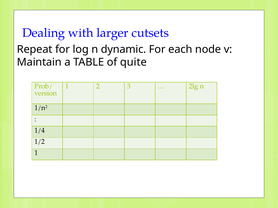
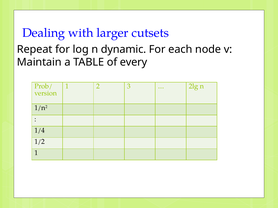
quite: quite -> every (134, 62)
